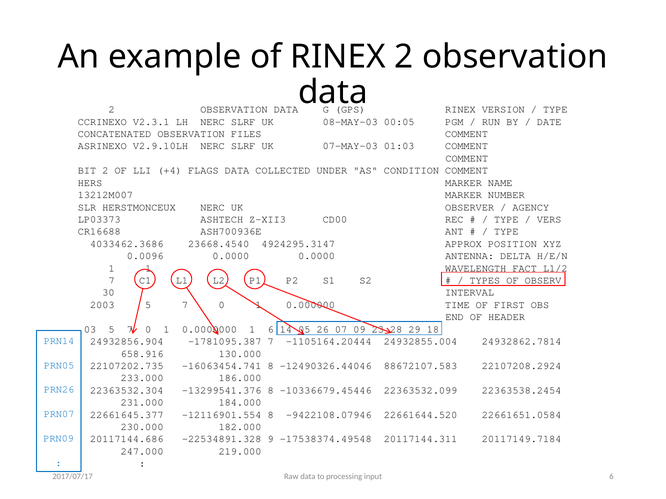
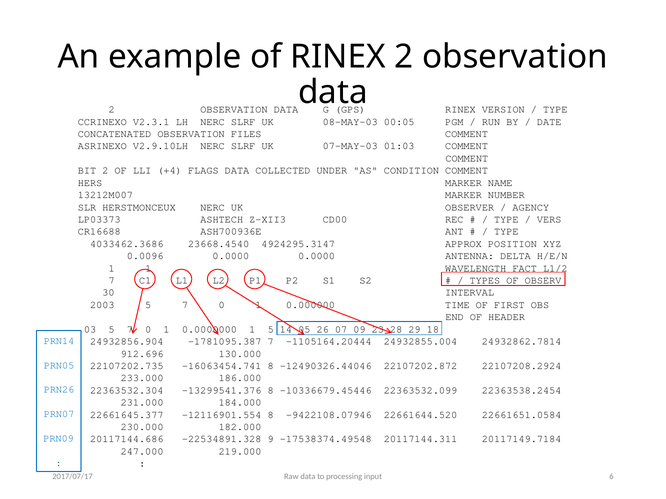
1 6: 6 -> 5 (271, 330)
658.916: 658.916 -> 912.696 (142, 354)
88672107.583: 88672107.583 -> 22107202.872 (421, 366)
